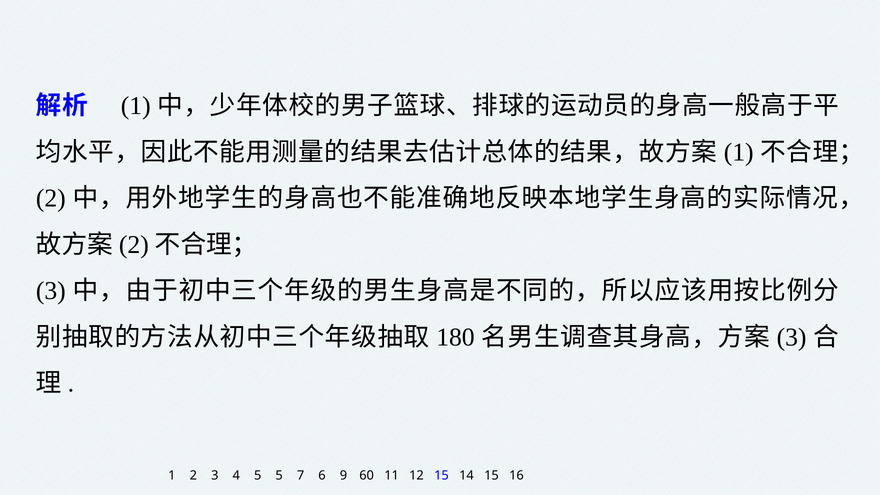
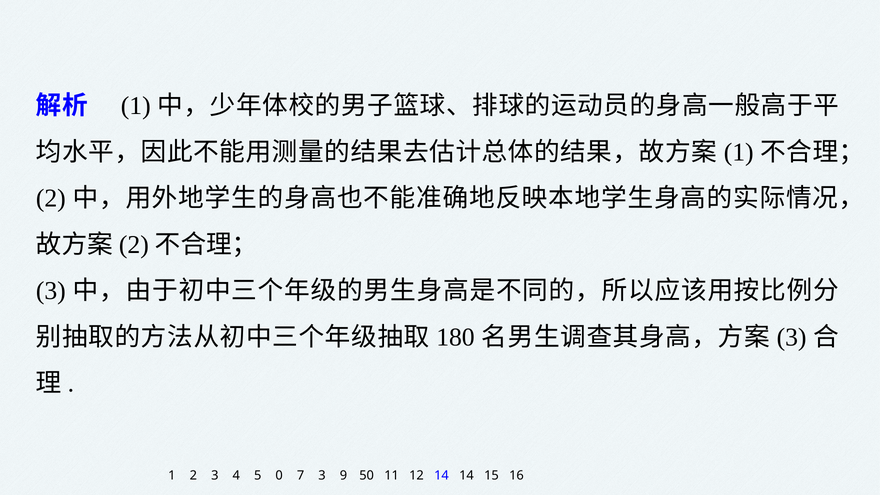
5 5: 5 -> 0 (279, 476)
7 6: 6 -> 3 (322, 476)
60: 60 -> 50 (367, 476)
12 15: 15 -> 14 (442, 476)
